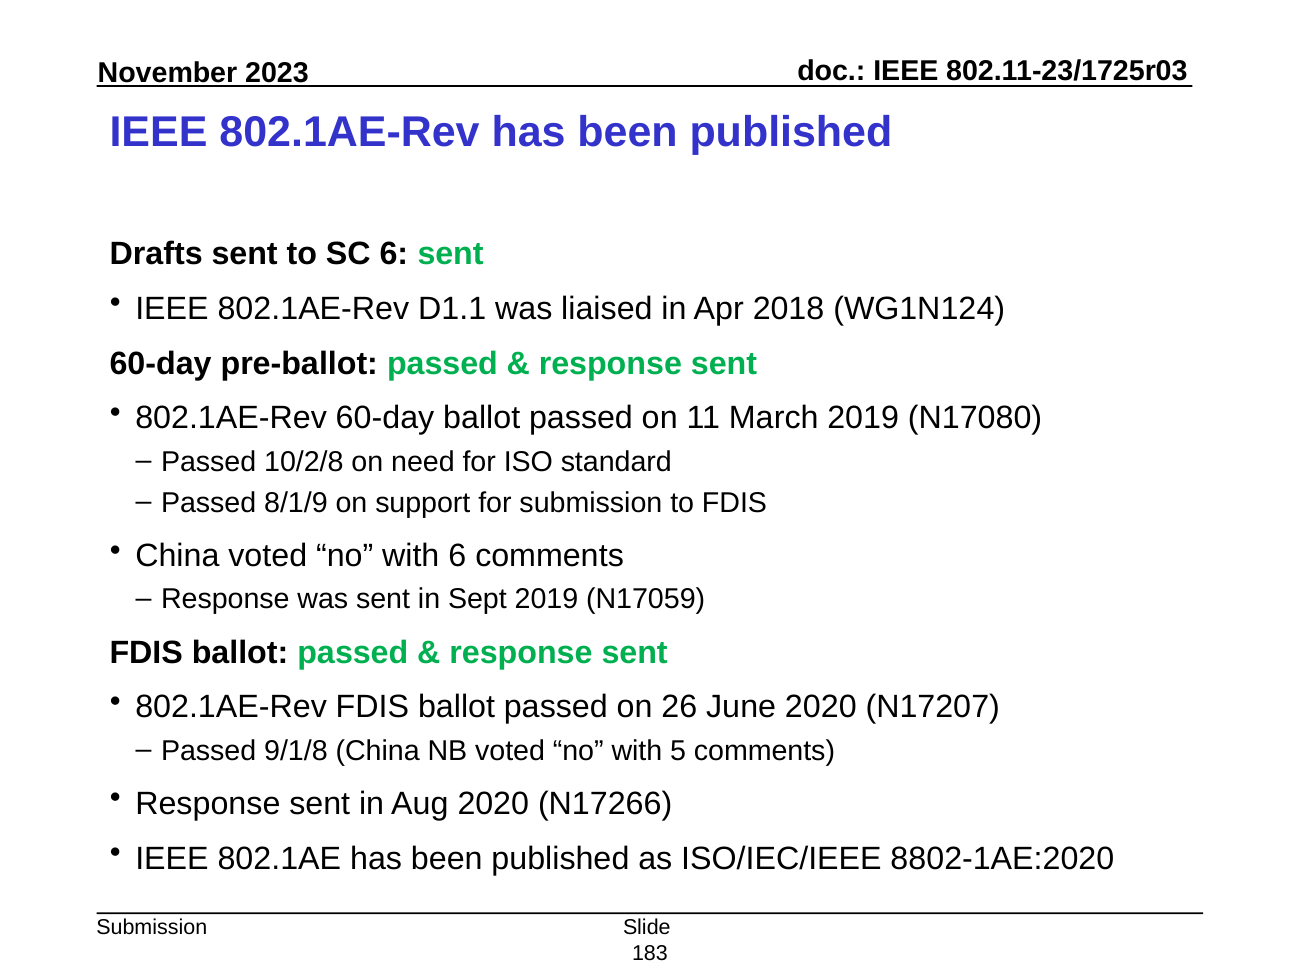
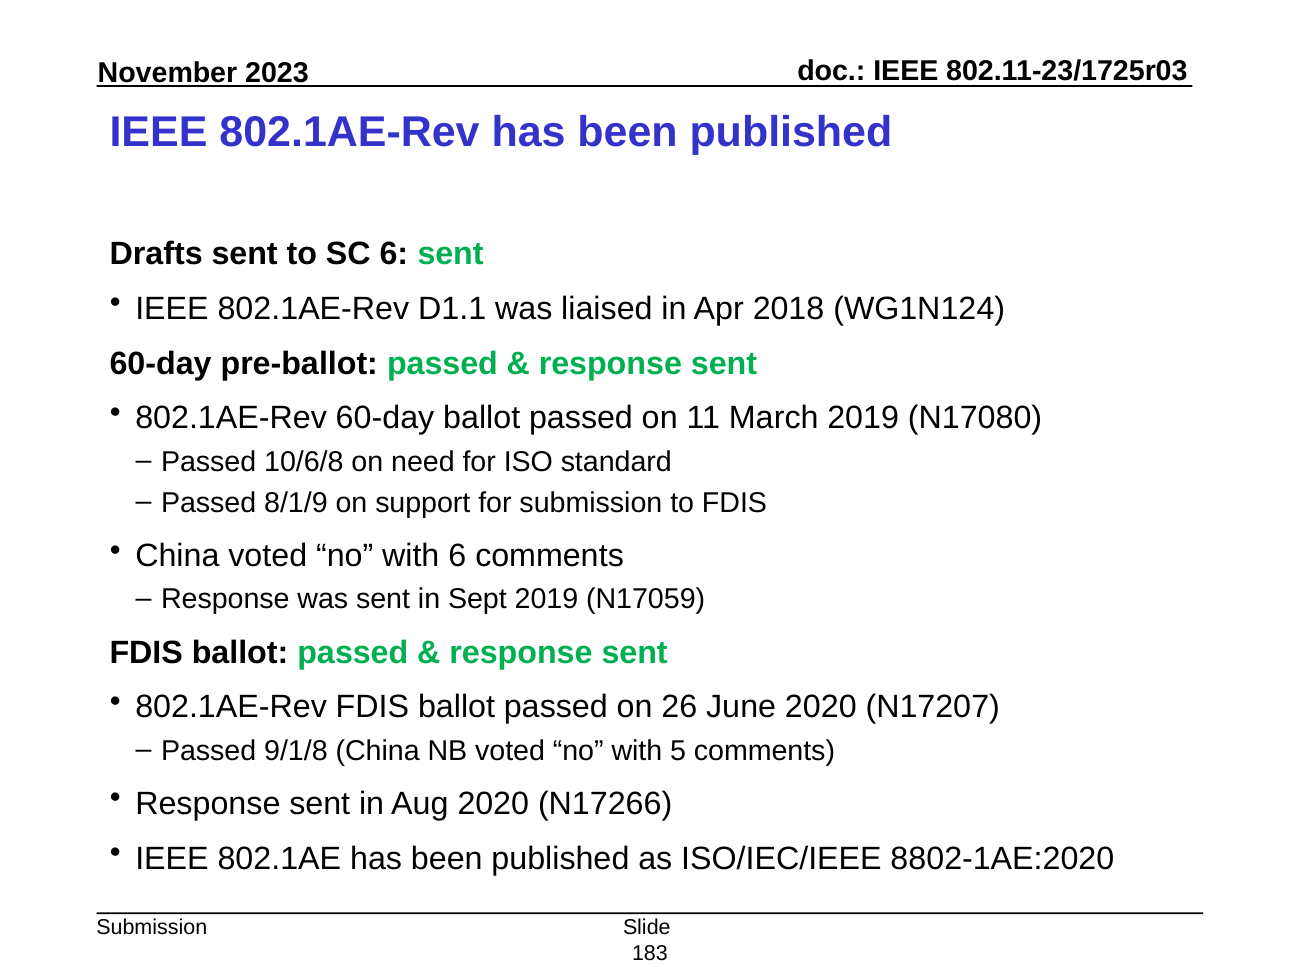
10/2/8: 10/2/8 -> 10/6/8 (304, 461)
